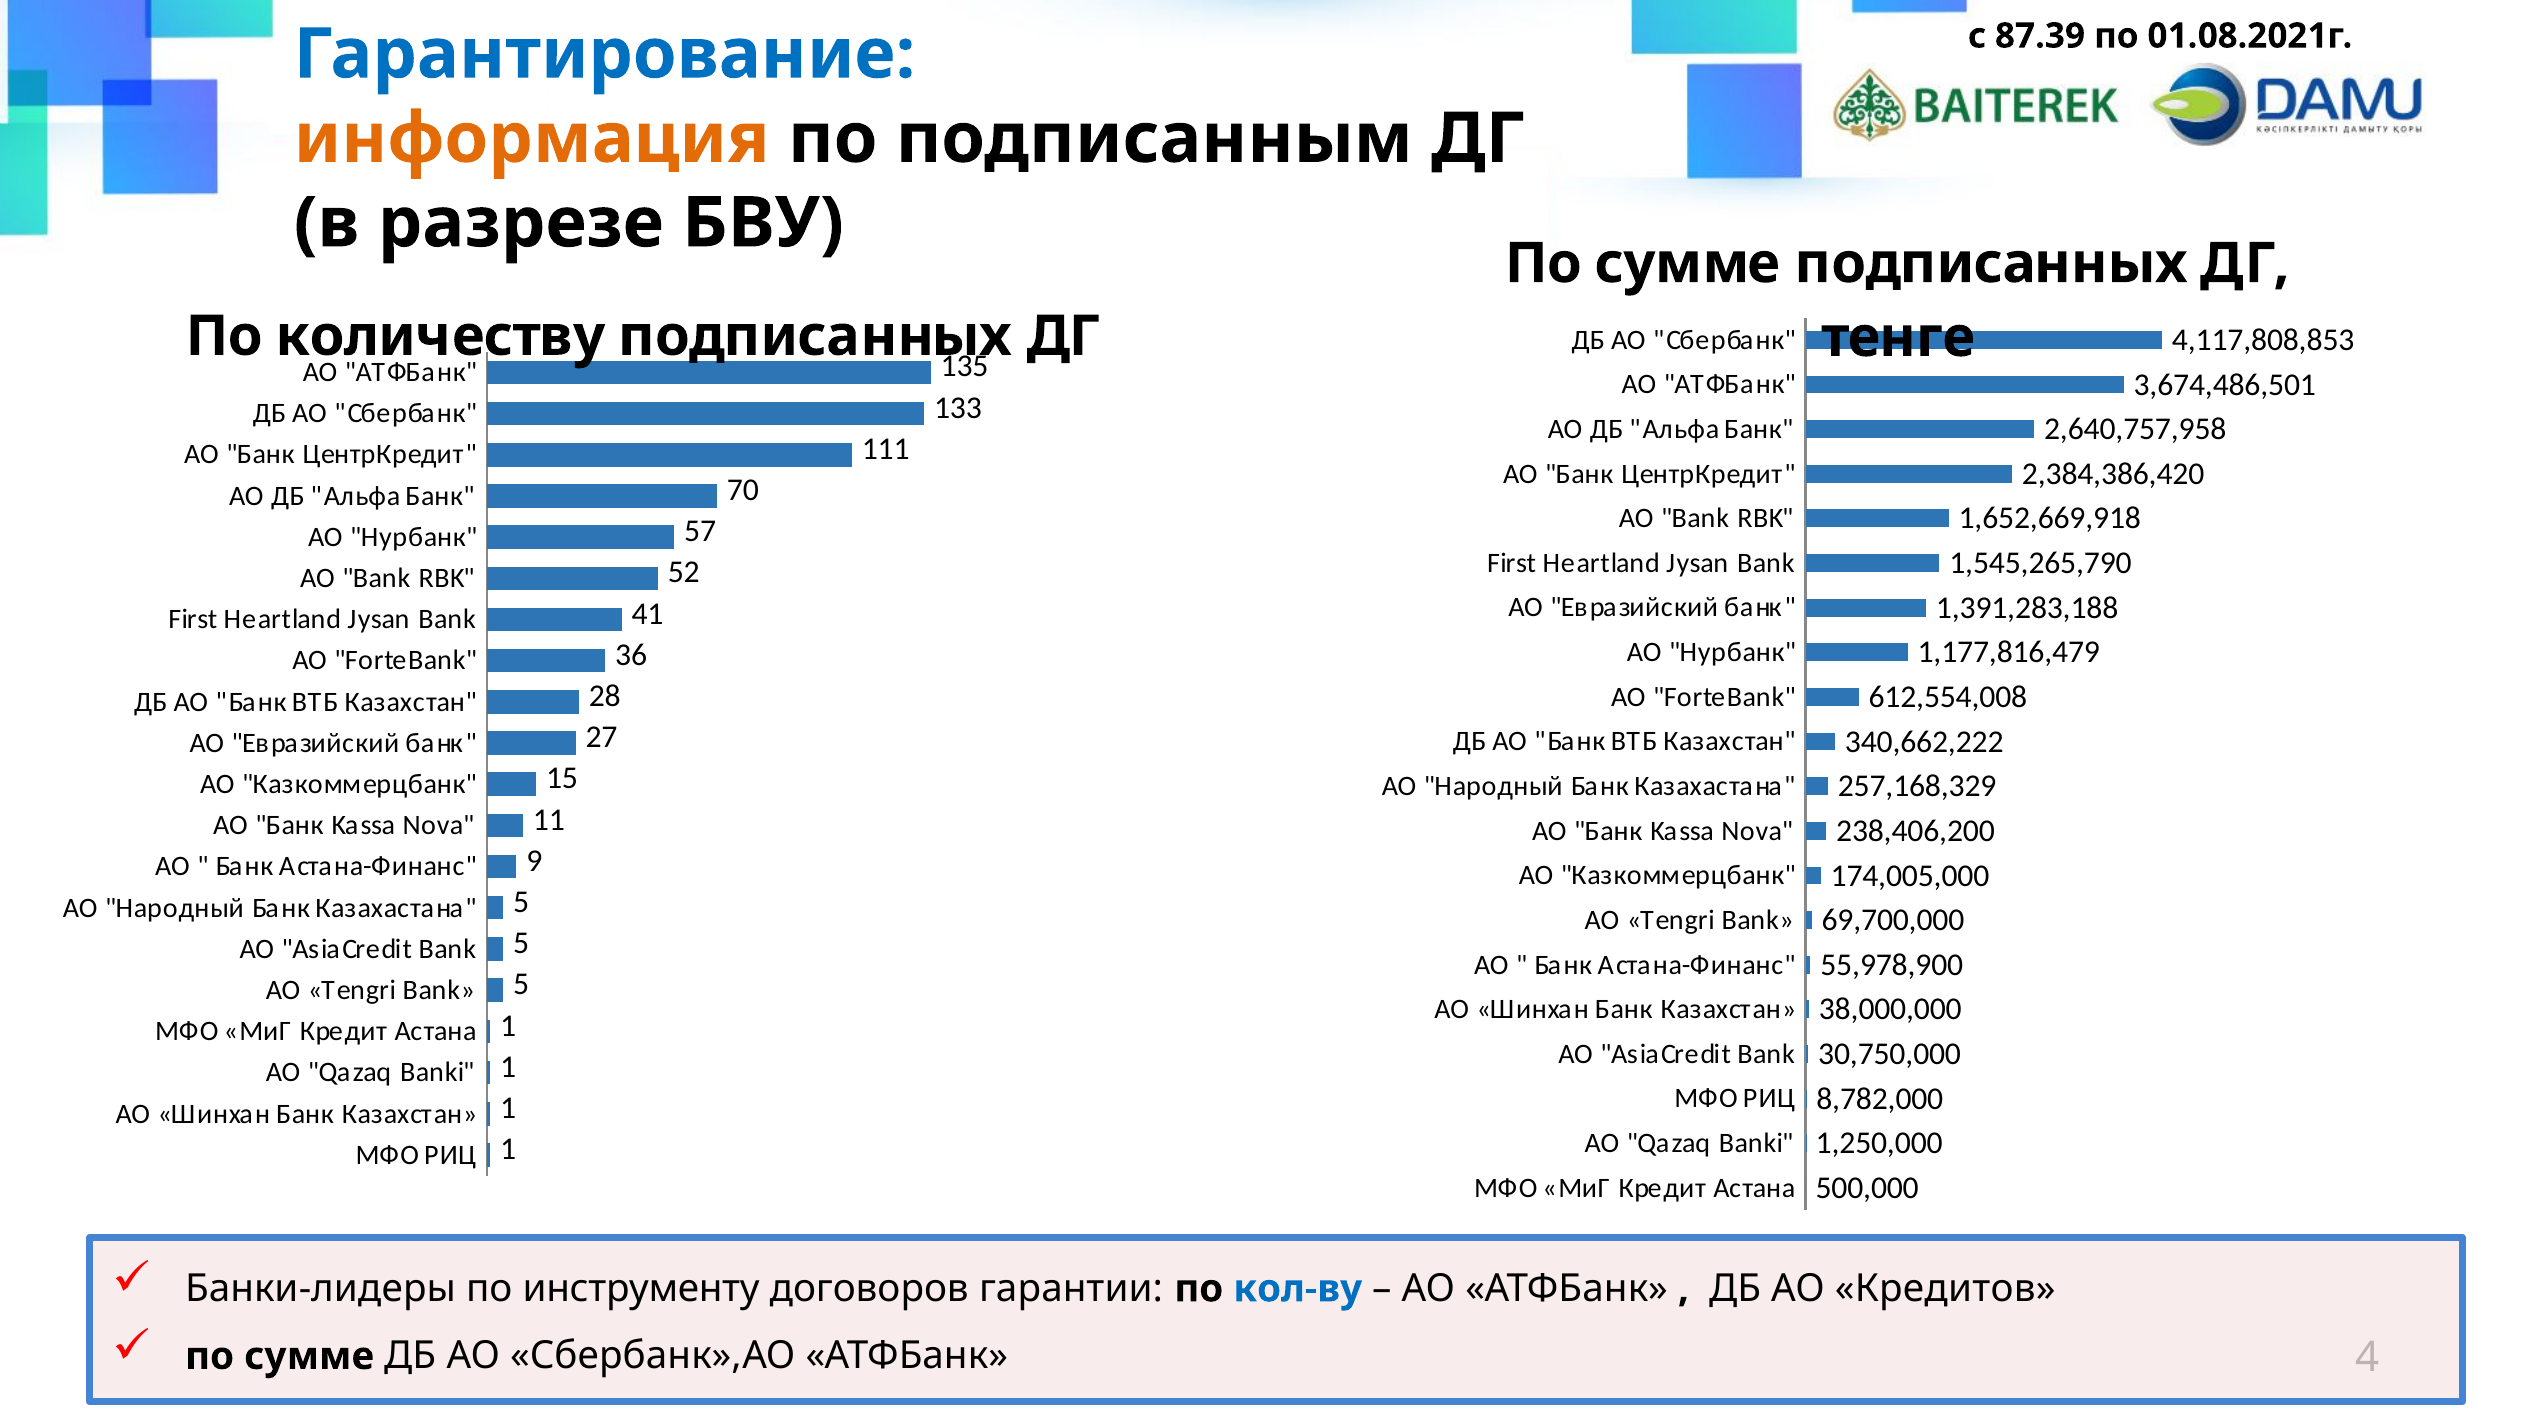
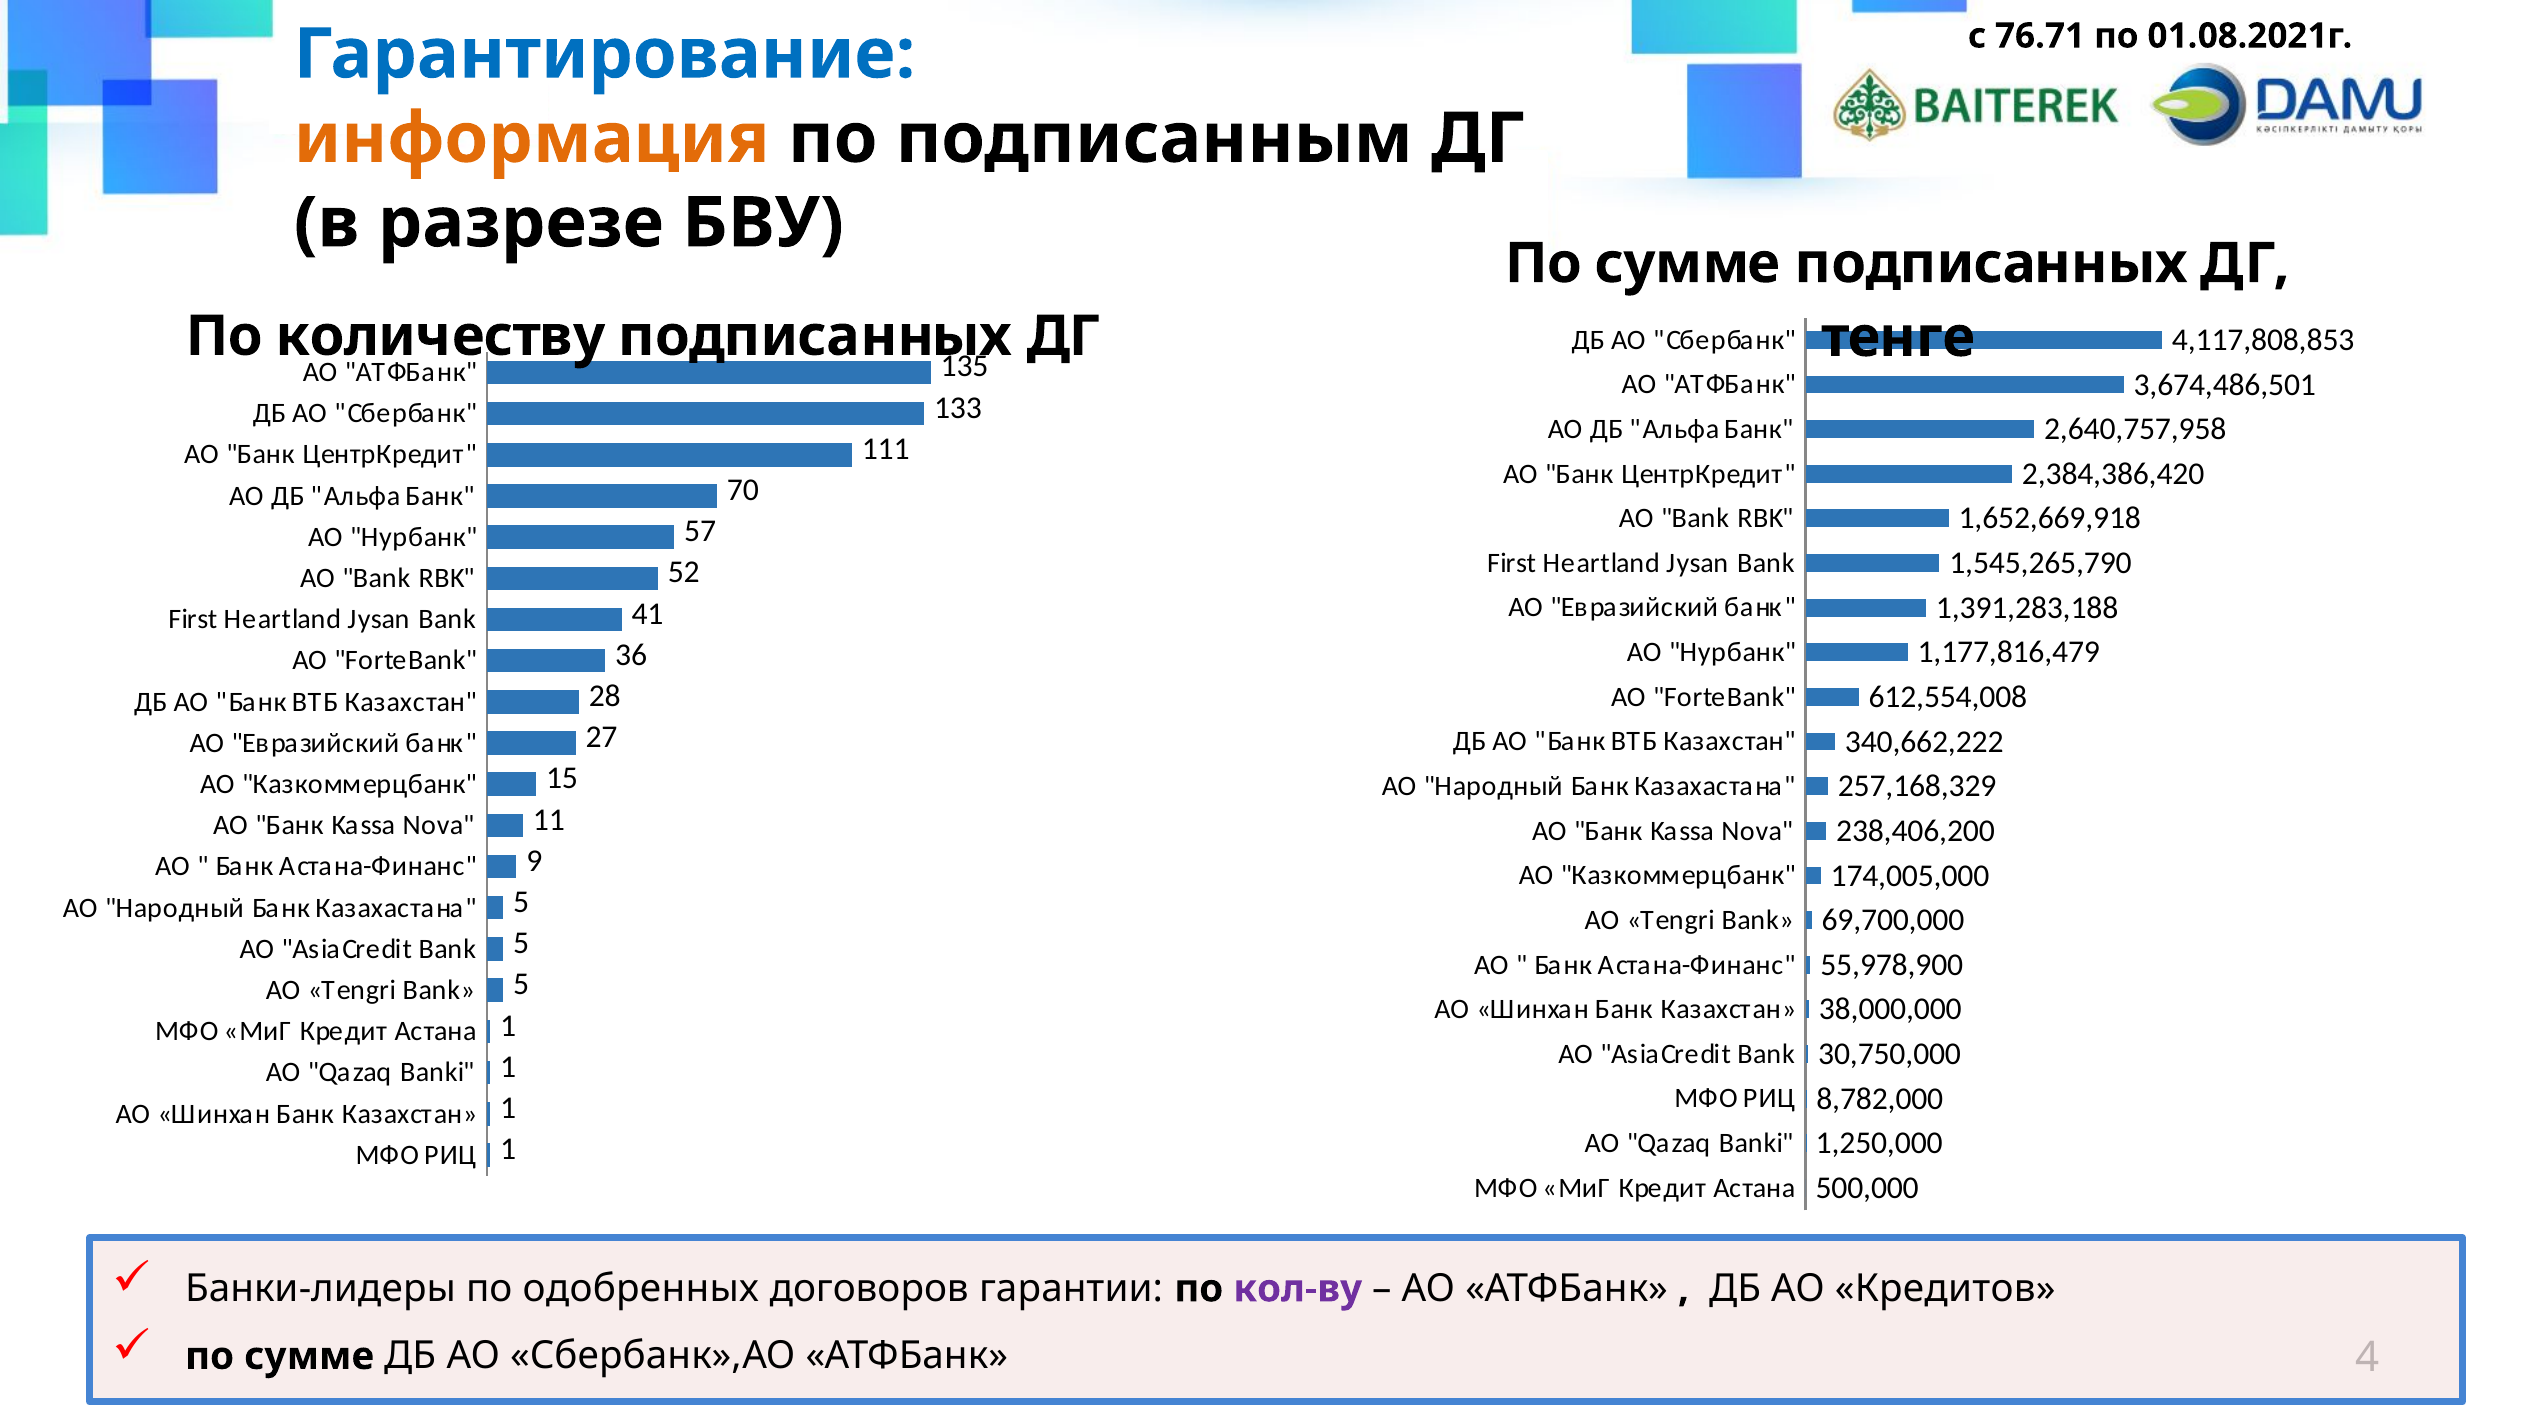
87.39: 87.39 -> 76.71 (2040, 36)
инструменту: инструменту -> одобренных (641, 1288)
кол-ву colour: blue -> purple (1298, 1288)
